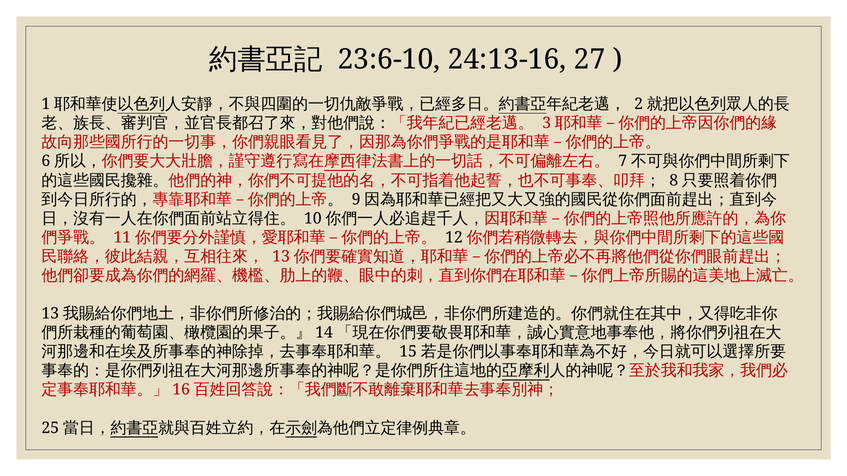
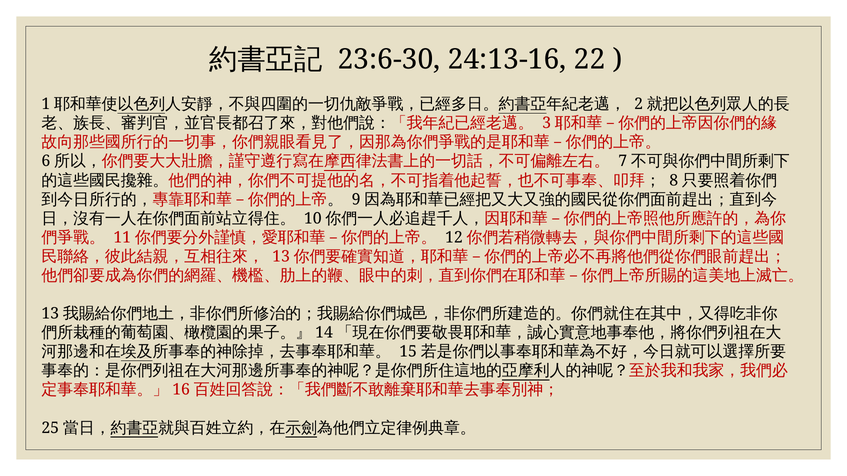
23:6-10: 23:6-10 -> 23:6-30 (389, 60)
27: 27 -> 22 (590, 60)
